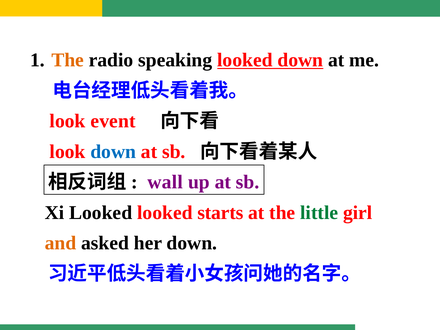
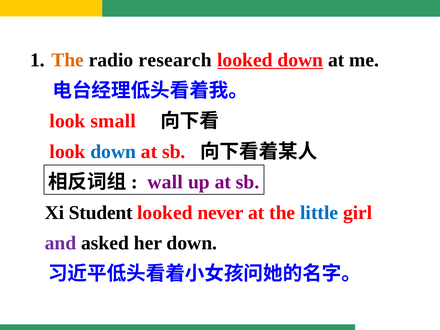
speaking: speaking -> research (175, 60)
event: event -> small (113, 121)
Xi Looked: Looked -> Student (101, 213)
starts: starts -> never (220, 213)
little colour: green -> blue (319, 213)
and colour: orange -> purple (60, 243)
